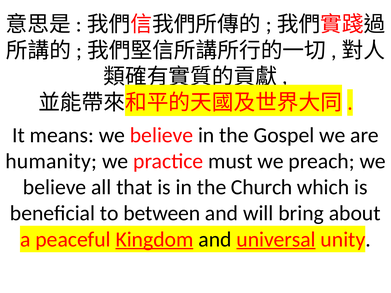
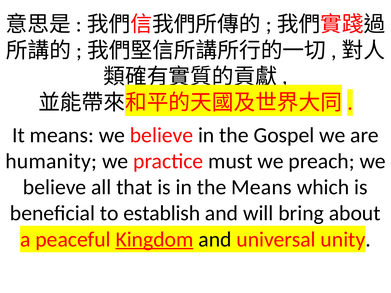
the Church: Church -> Means (261, 187)
between: between -> establish (162, 214)
universal underline: present -> none (276, 240)
